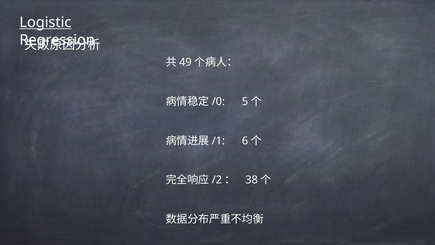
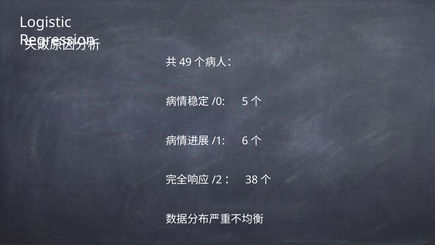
Logistic underline: present -> none (45, 22)
